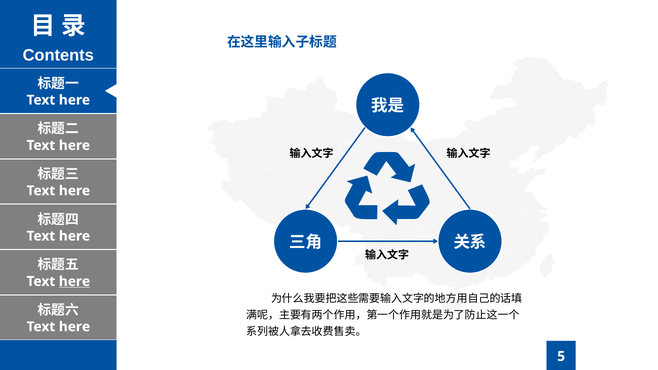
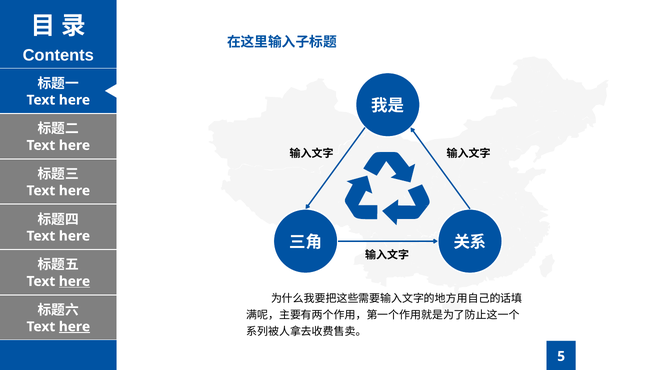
here underline: none -> present (74, 327)
